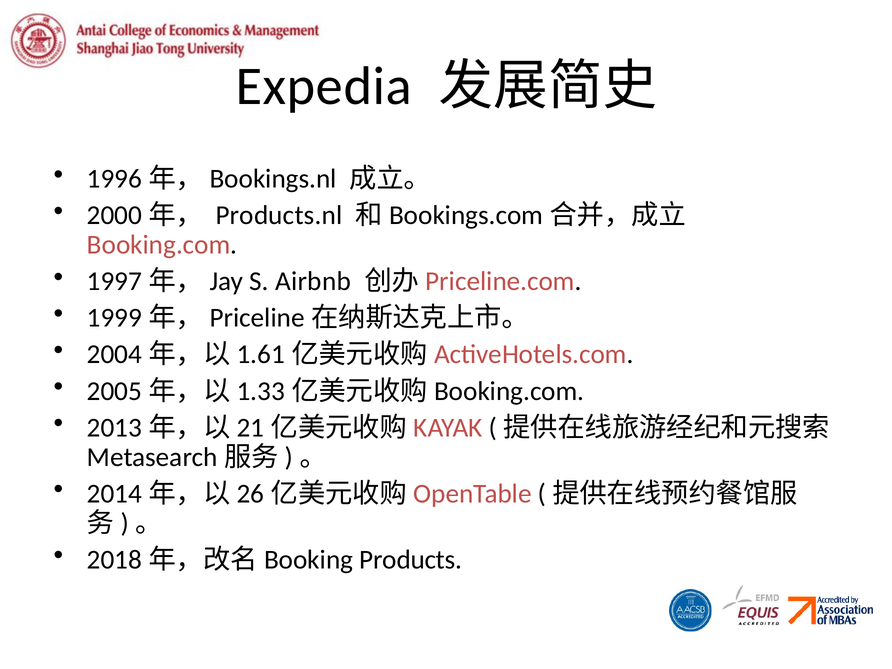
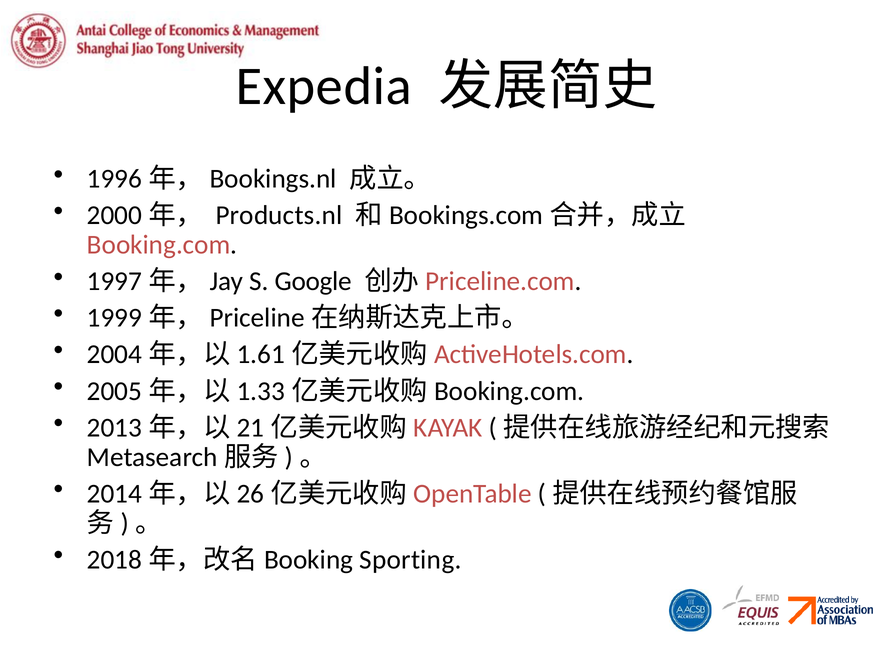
Airbnb: Airbnb -> Google (313, 281)
Products: Products -> Sporting (410, 560)
